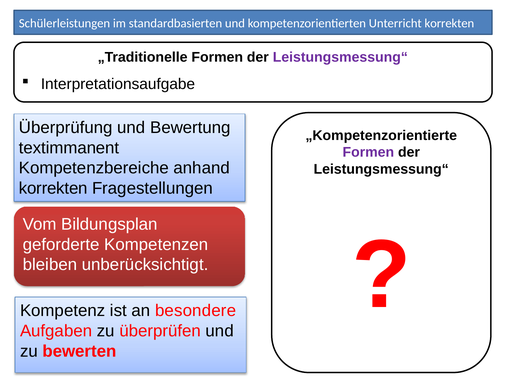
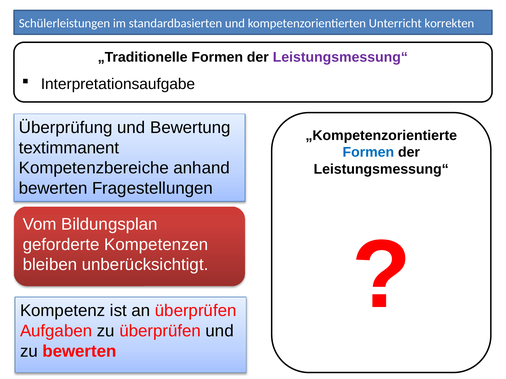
Formen colour: purple -> blue (368, 152)
korrekten: korrekten -> bewerten (53, 189)
an besondere: besondere -> überprüfen (196, 311)
